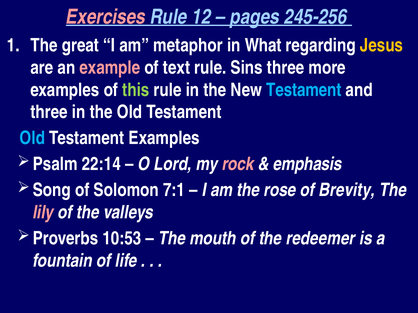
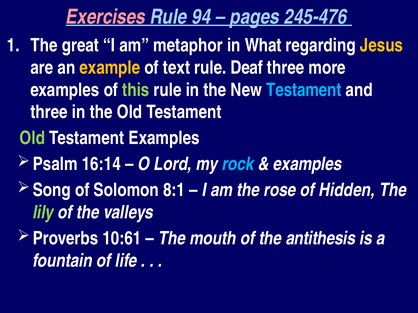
12: 12 -> 94 (201, 17)
245-256: 245-256 -> 245-476 (316, 17)
example colour: pink -> yellow (110, 68)
Sins: Sins -> Deaf (247, 68)
Old colour: light blue -> light green (32, 138)
22:14: 22:14 -> 16:14 (101, 164)
rock colour: pink -> light blue (238, 164)
emphasis: emphasis -> examples (308, 164)
7:1: 7:1 -> 8:1 (174, 190)
Brevity: Brevity -> Hidden (347, 190)
lily colour: pink -> light green (43, 213)
10:53: 10:53 -> 10:61 (122, 239)
redeemer: redeemer -> antithesis (321, 239)
